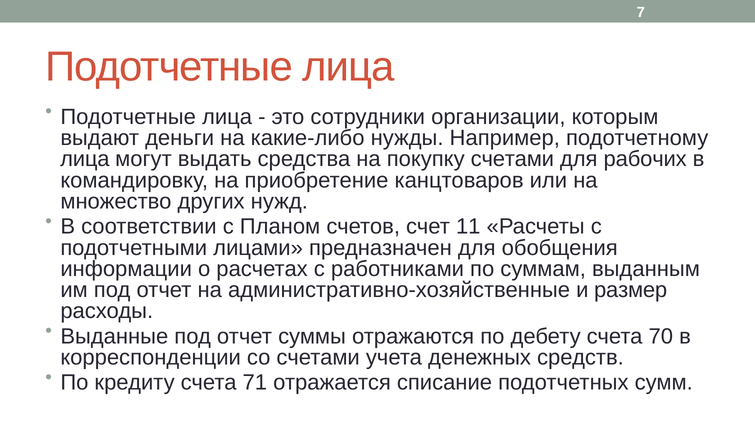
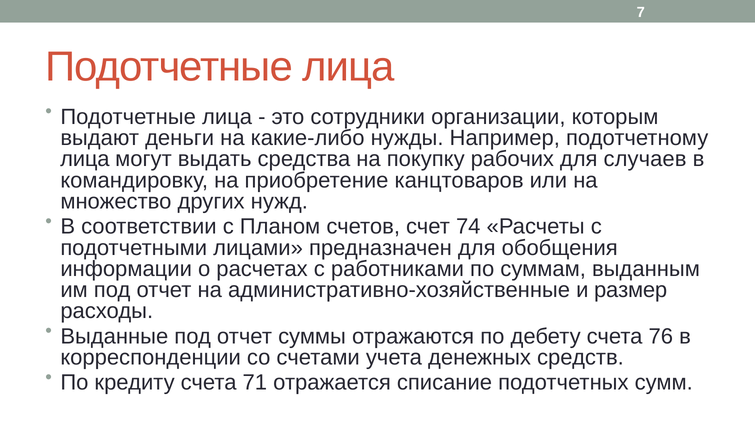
покупку счетами: счетами -> рабочих (512, 159)
рабочих: рабочих -> случаев (645, 159)
11: 11 -> 74 (468, 226)
70: 70 -> 76 (661, 336)
